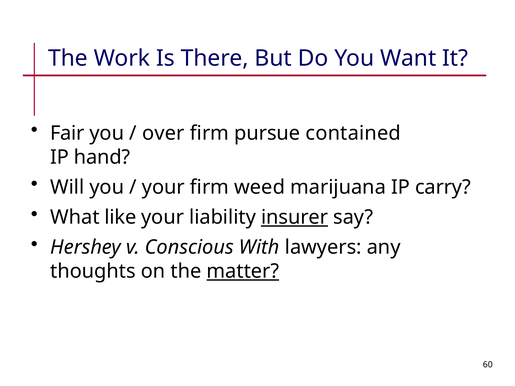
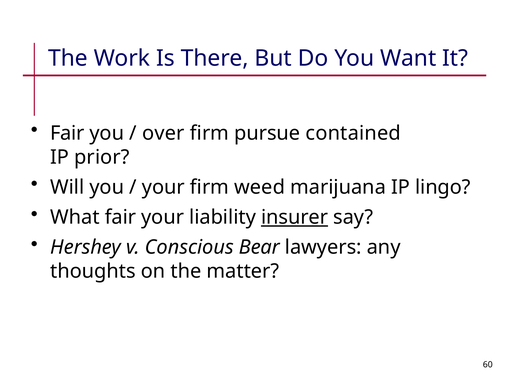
hand: hand -> prior (102, 157)
carry: carry -> lingo (443, 187)
What like: like -> fair (120, 217)
With: With -> Bear (259, 248)
matter underline: present -> none (243, 272)
